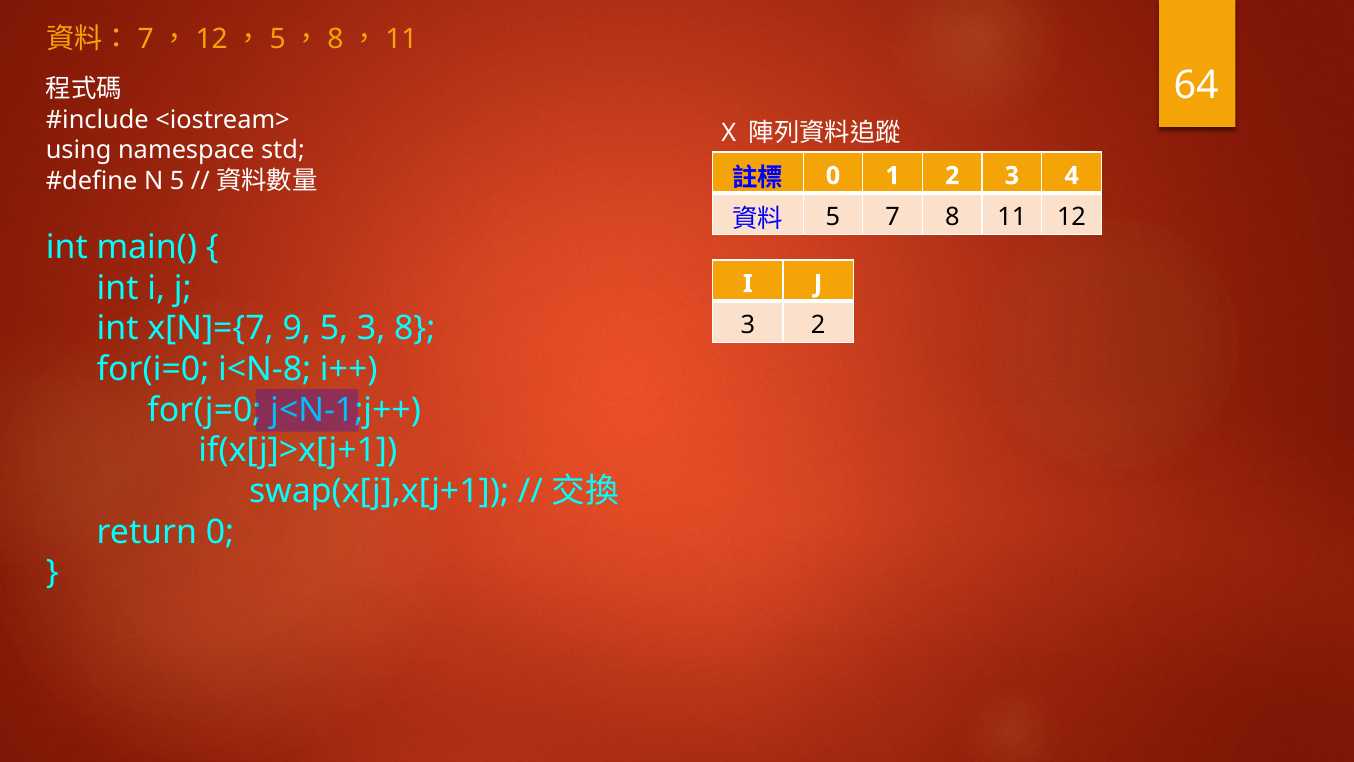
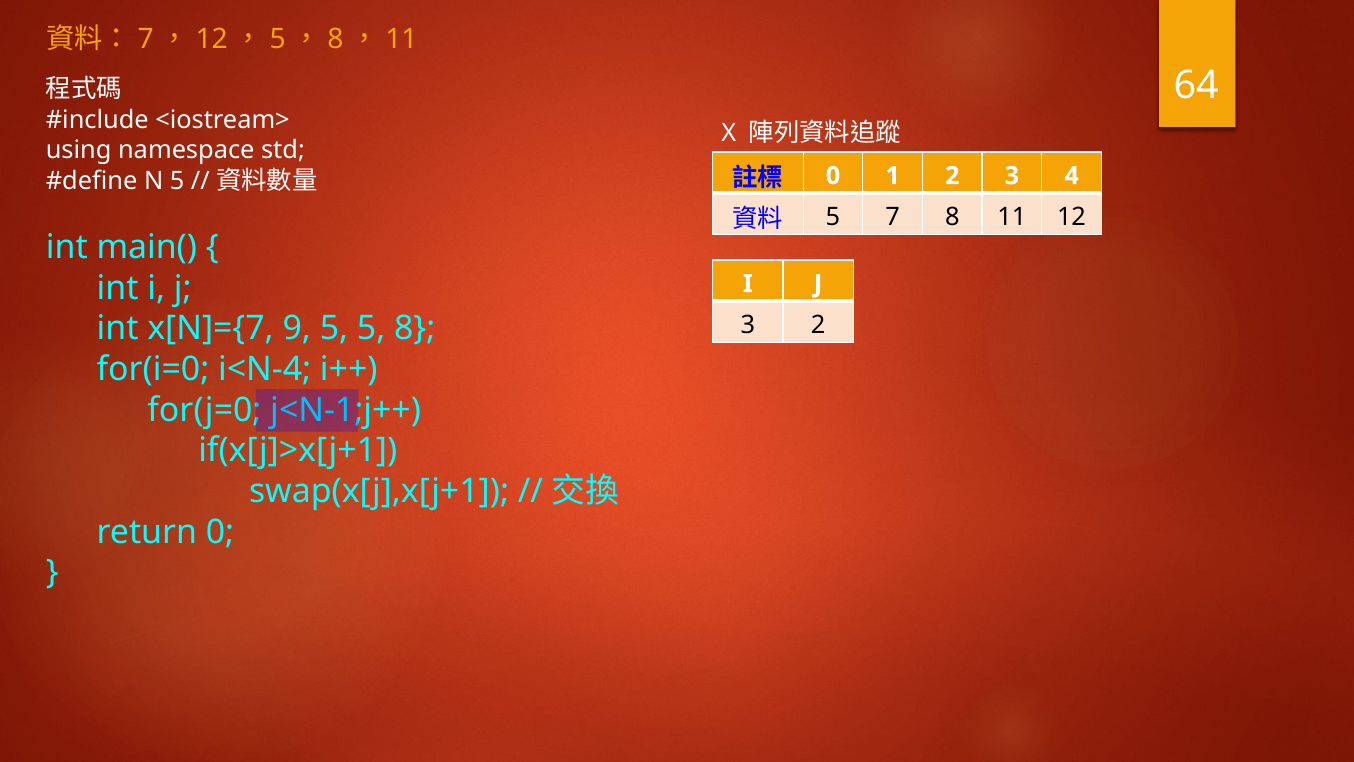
5 3: 3 -> 5 (371, 329)
i<N-8: i<N-8 -> i<N-4 (265, 369)
